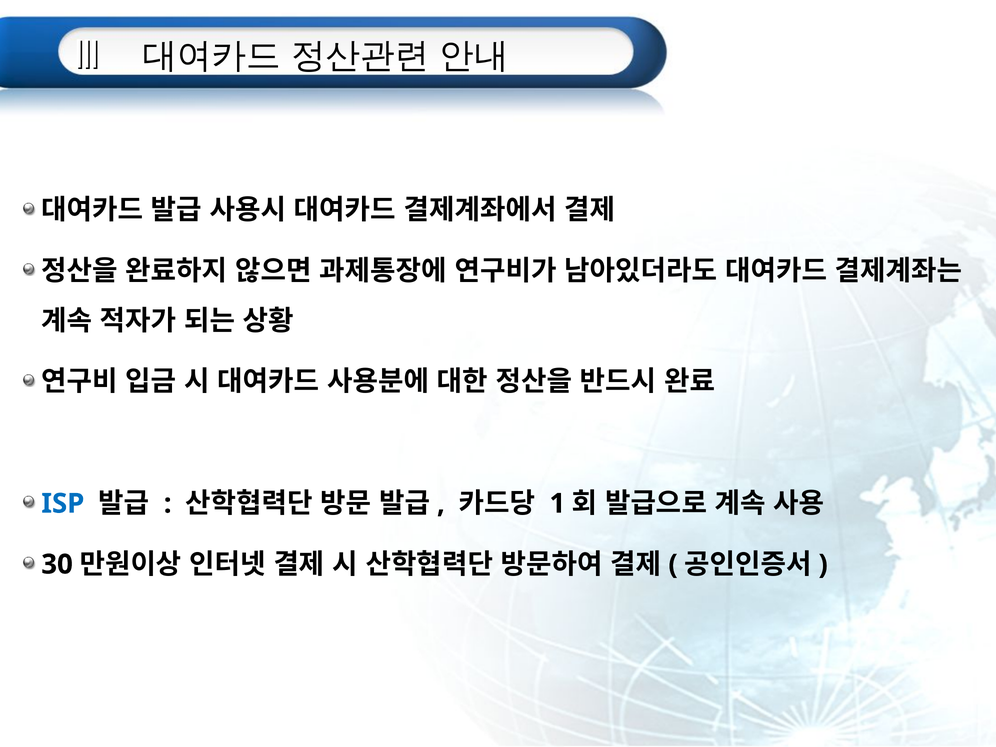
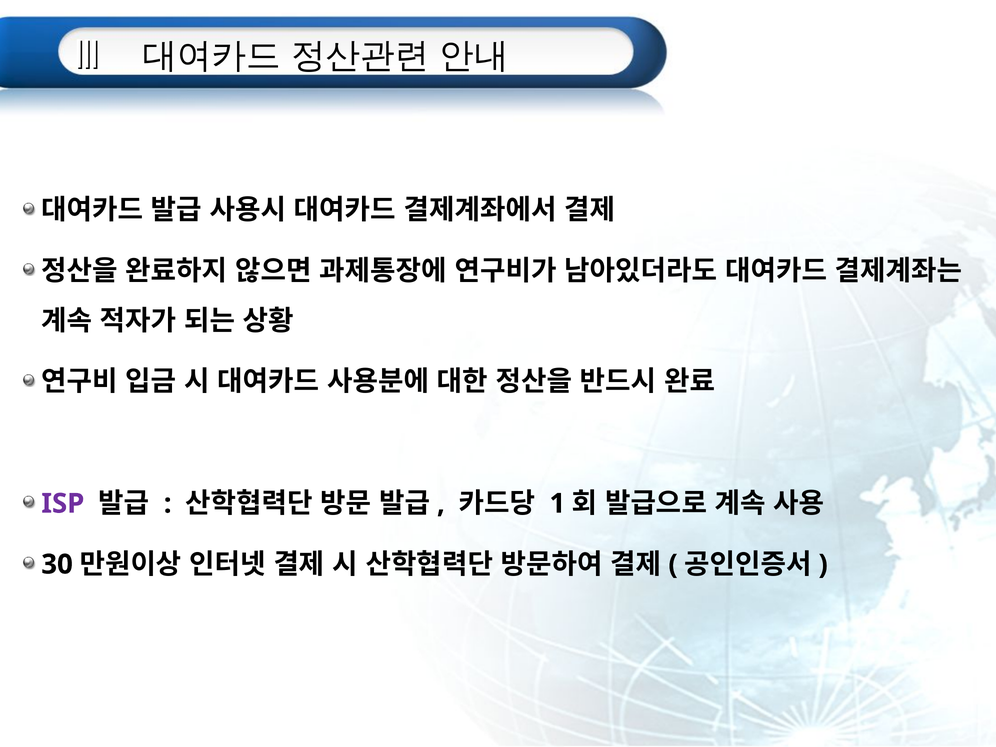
ISP colour: blue -> purple (63, 504)
